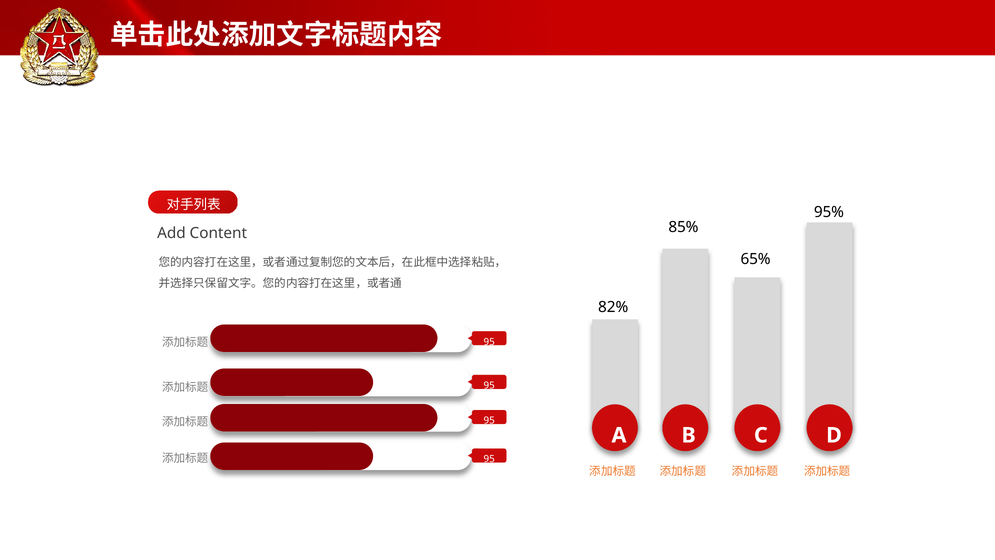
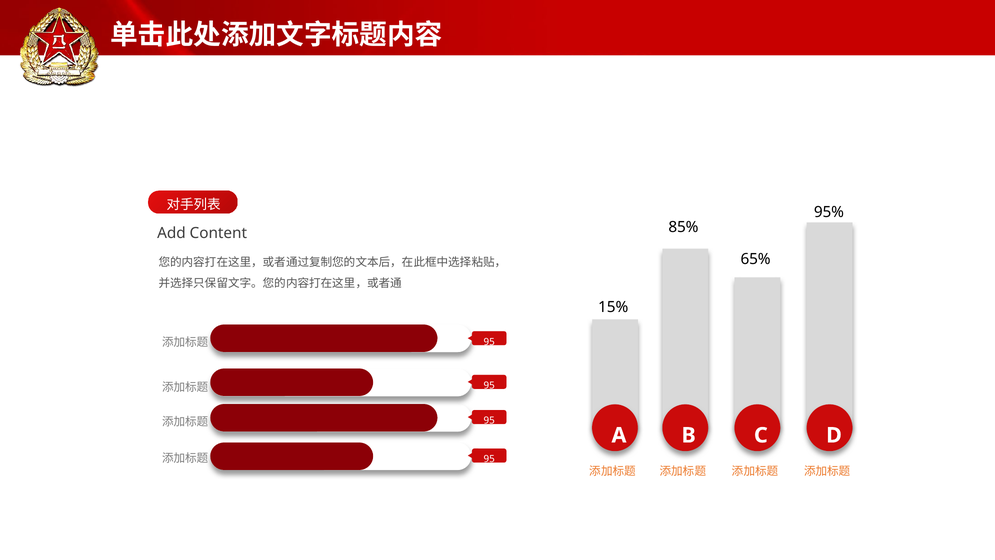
82%: 82% -> 15% (613, 307)
